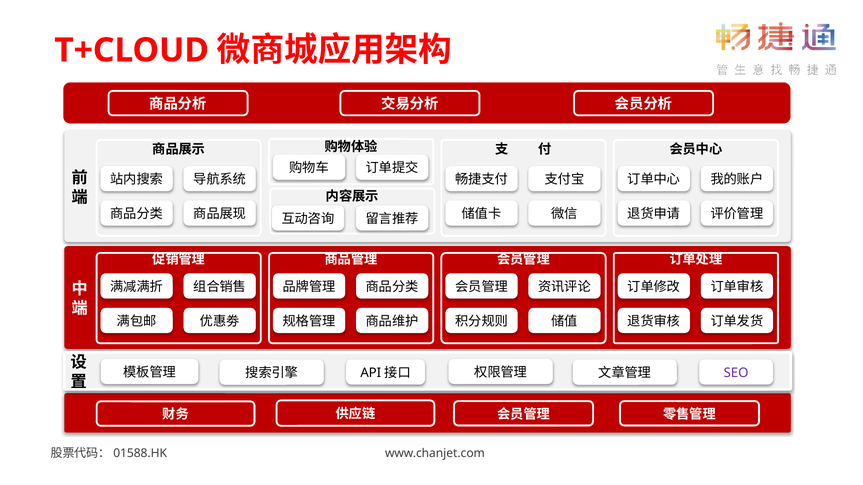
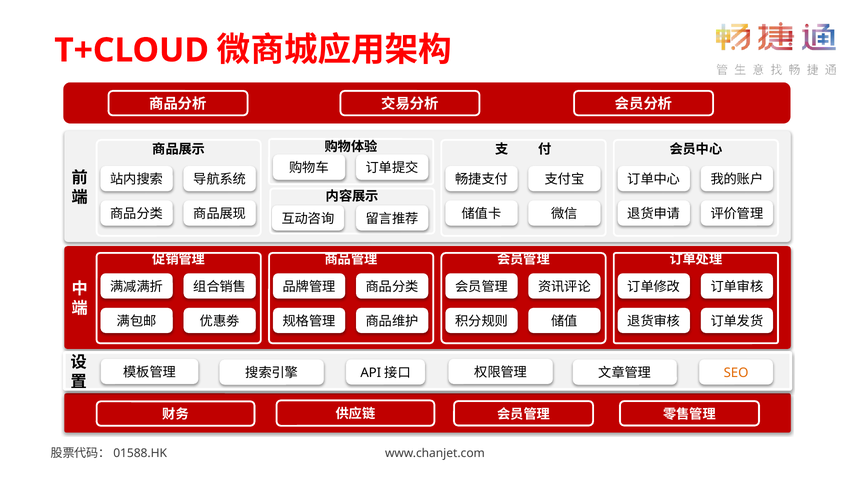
SEO colour: purple -> orange (736, 373)
